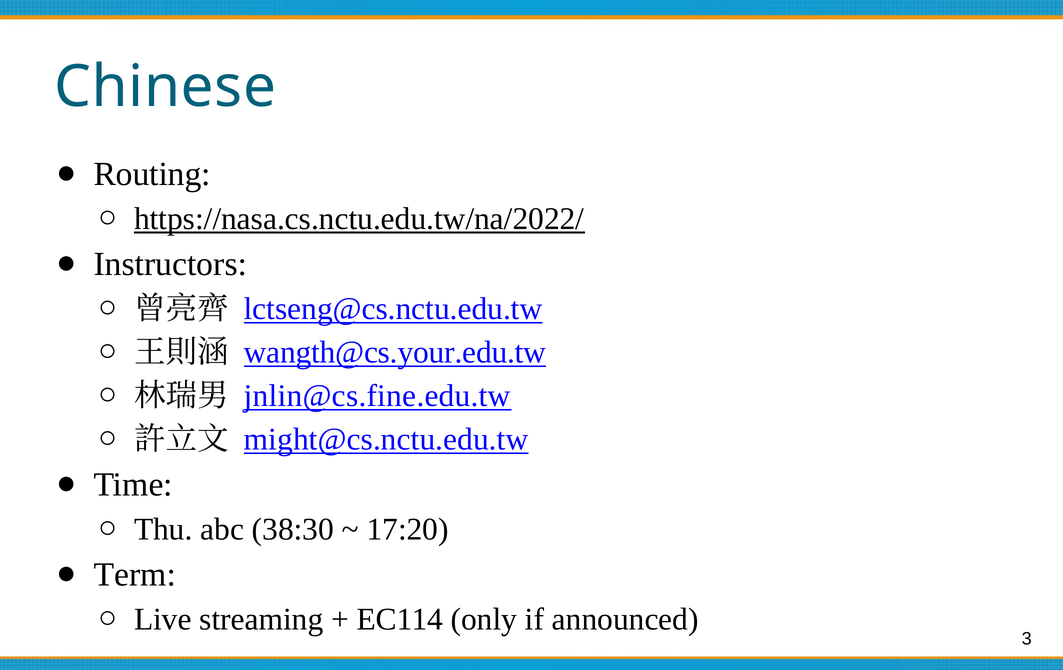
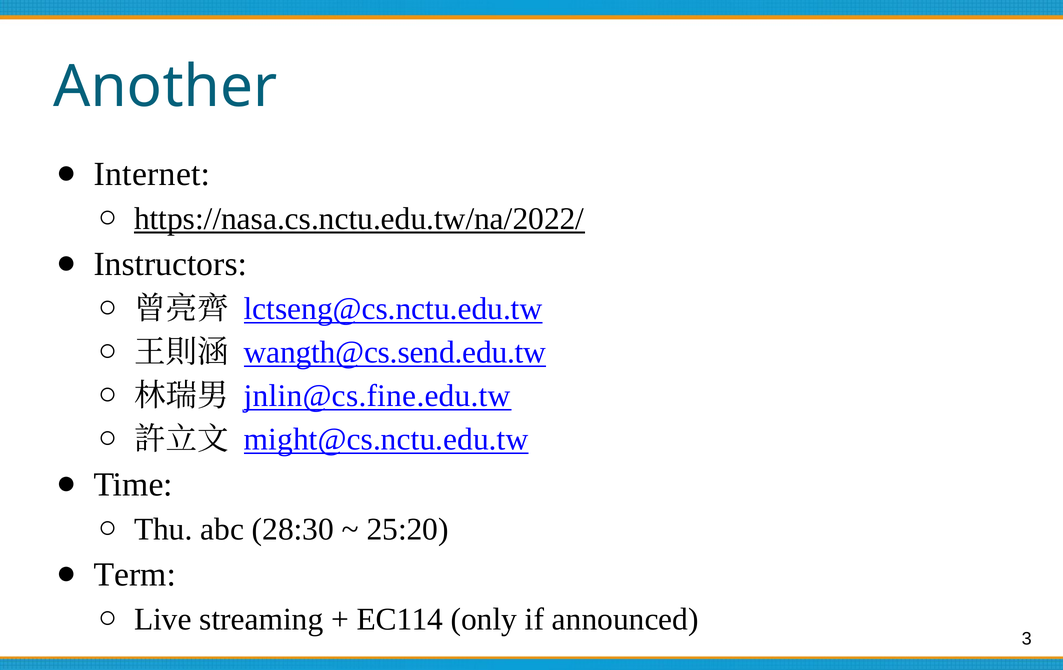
Chinese: Chinese -> Another (165, 87)
Routing: Routing -> Internet (152, 174)
wangth@cs.your.edu.tw: wangth@cs.your.edu.tw -> wangth@cs.send.edu.tw (395, 352)
38:30: 38:30 -> 28:30 (293, 529)
17:20: 17:20 -> 25:20 (408, 529)
